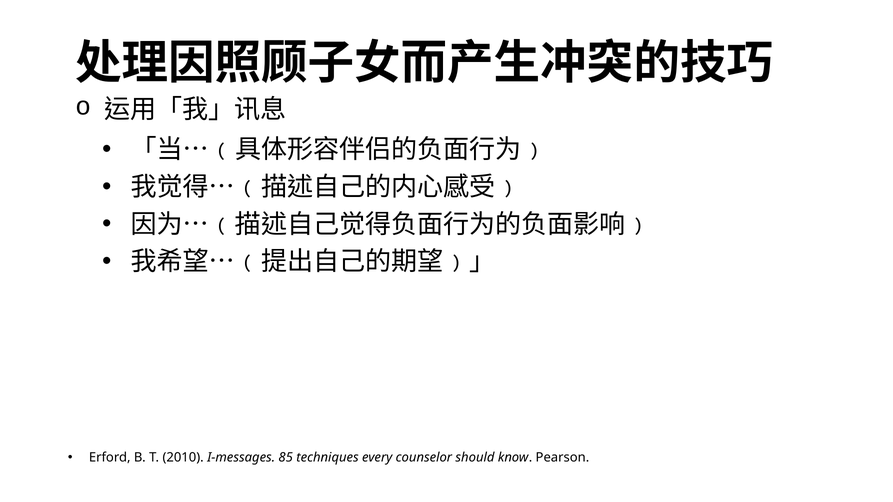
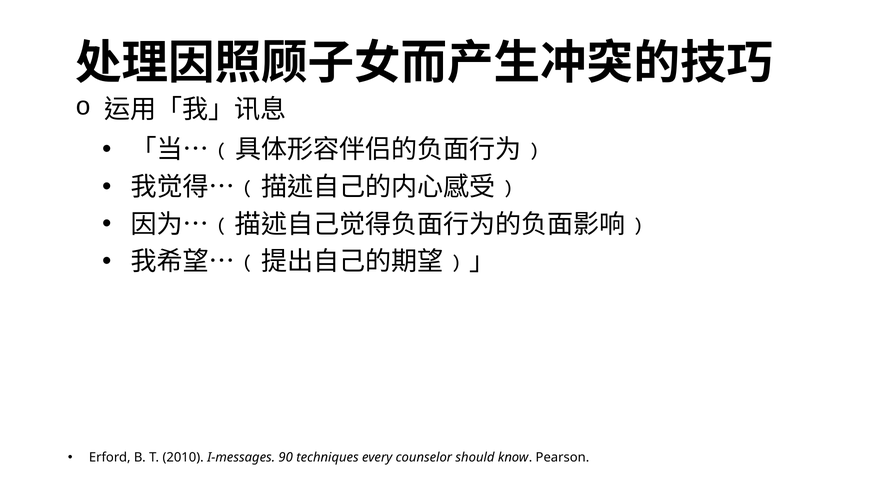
85: 85 -> 90 (286, 458)
